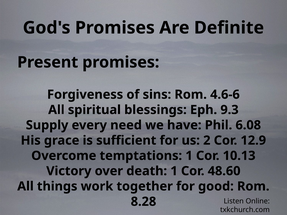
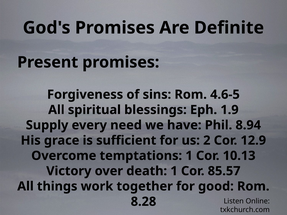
4.6-6: 4.6-6 -> 4.6-5 (225, 95)
9.3: 9.3 -> 1.9 (230, 110)
6.08: 6.08 -> 8.94 (248, 125)
48.60: 48.60 -> 85.57 (224, 171)
